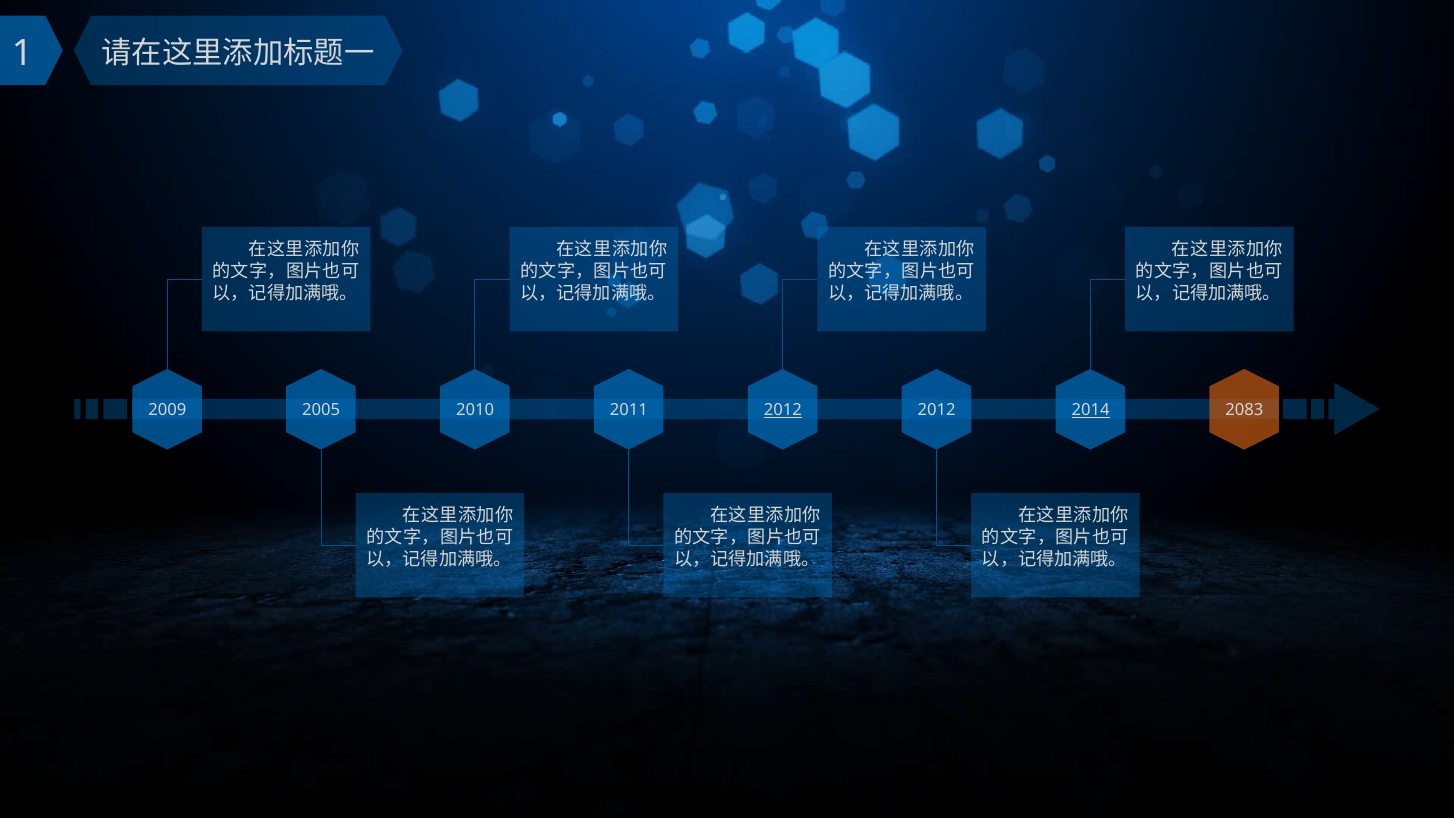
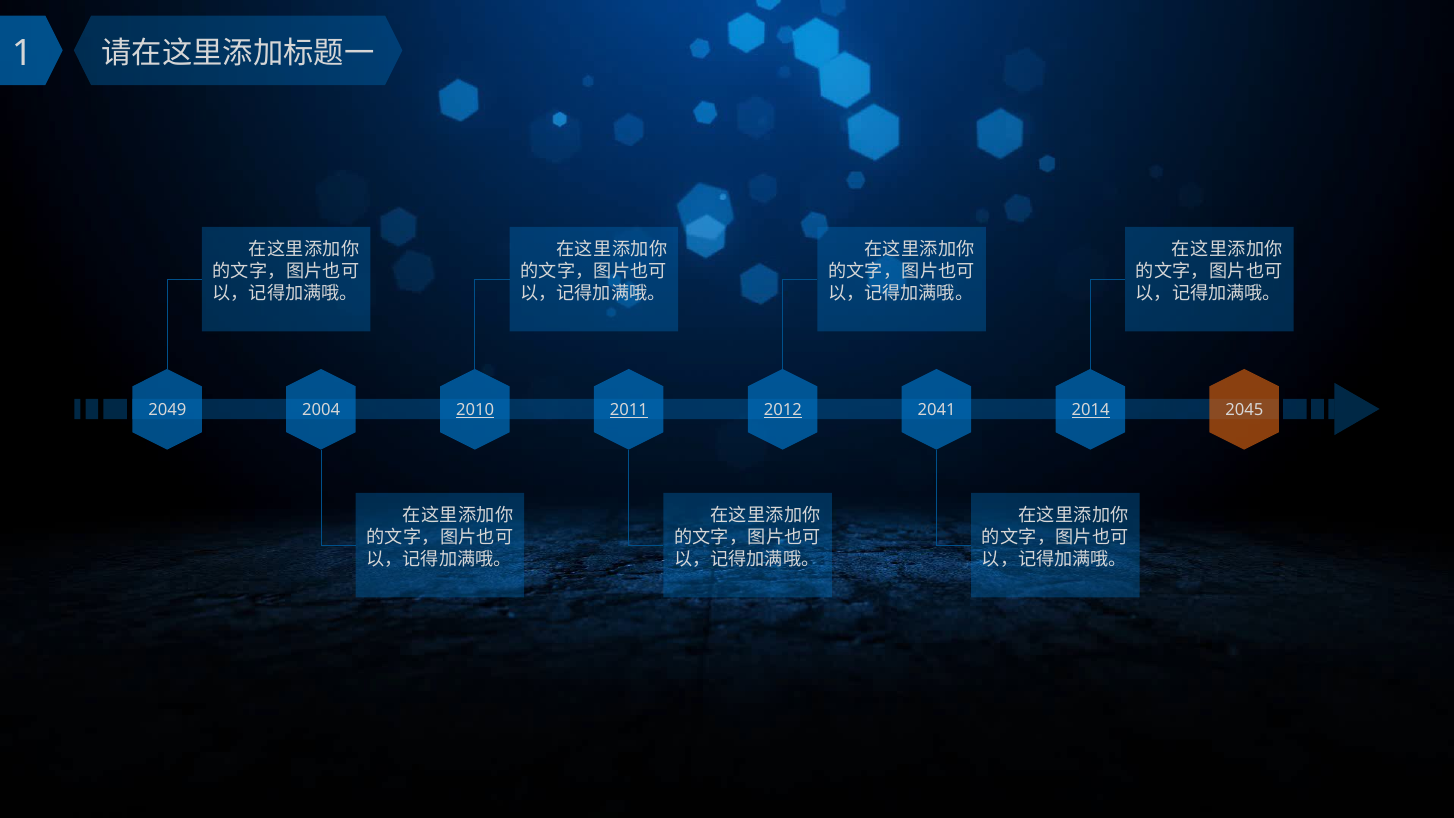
2009: 2009 -> 2049 (167, 410)
2005: 2005 -> 2004 (321, 410)
2010 underline: none -> present (475, 410)
2011 underline: none -> present (629, 410)
2012: 2012 -> 2041 (937, 410)
2083: 2083 -> 2045 (1244, 410)
